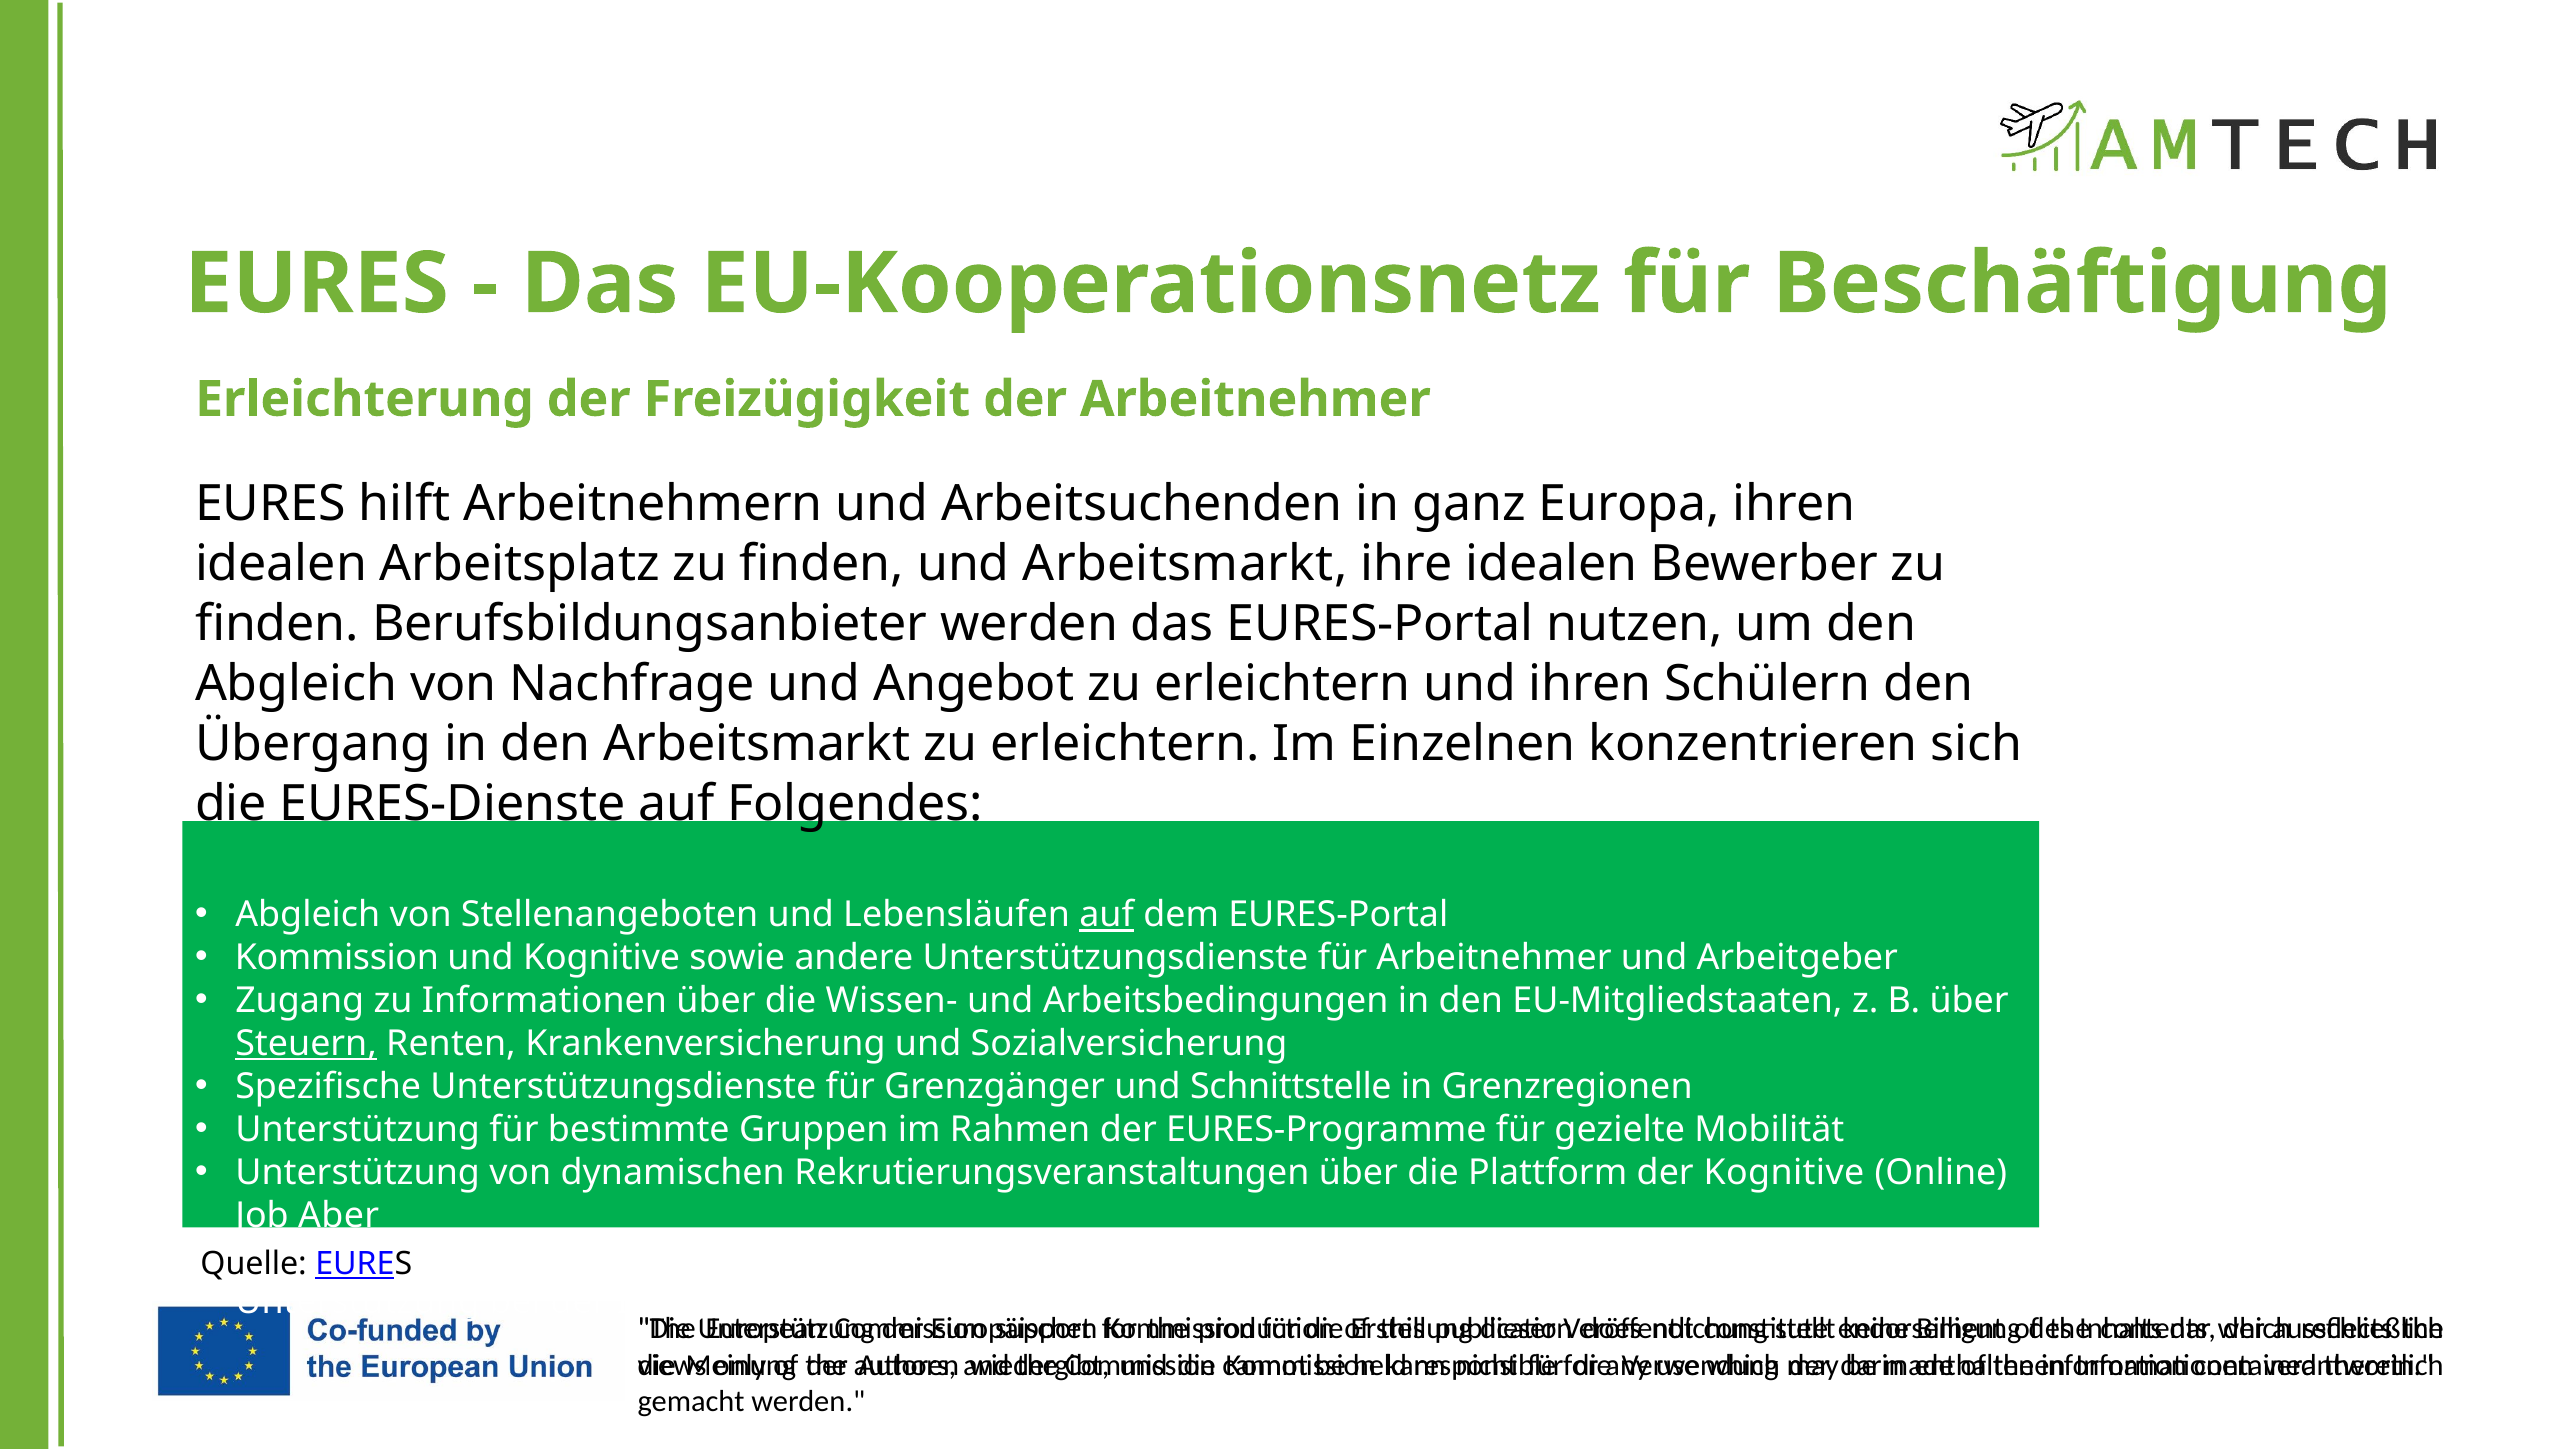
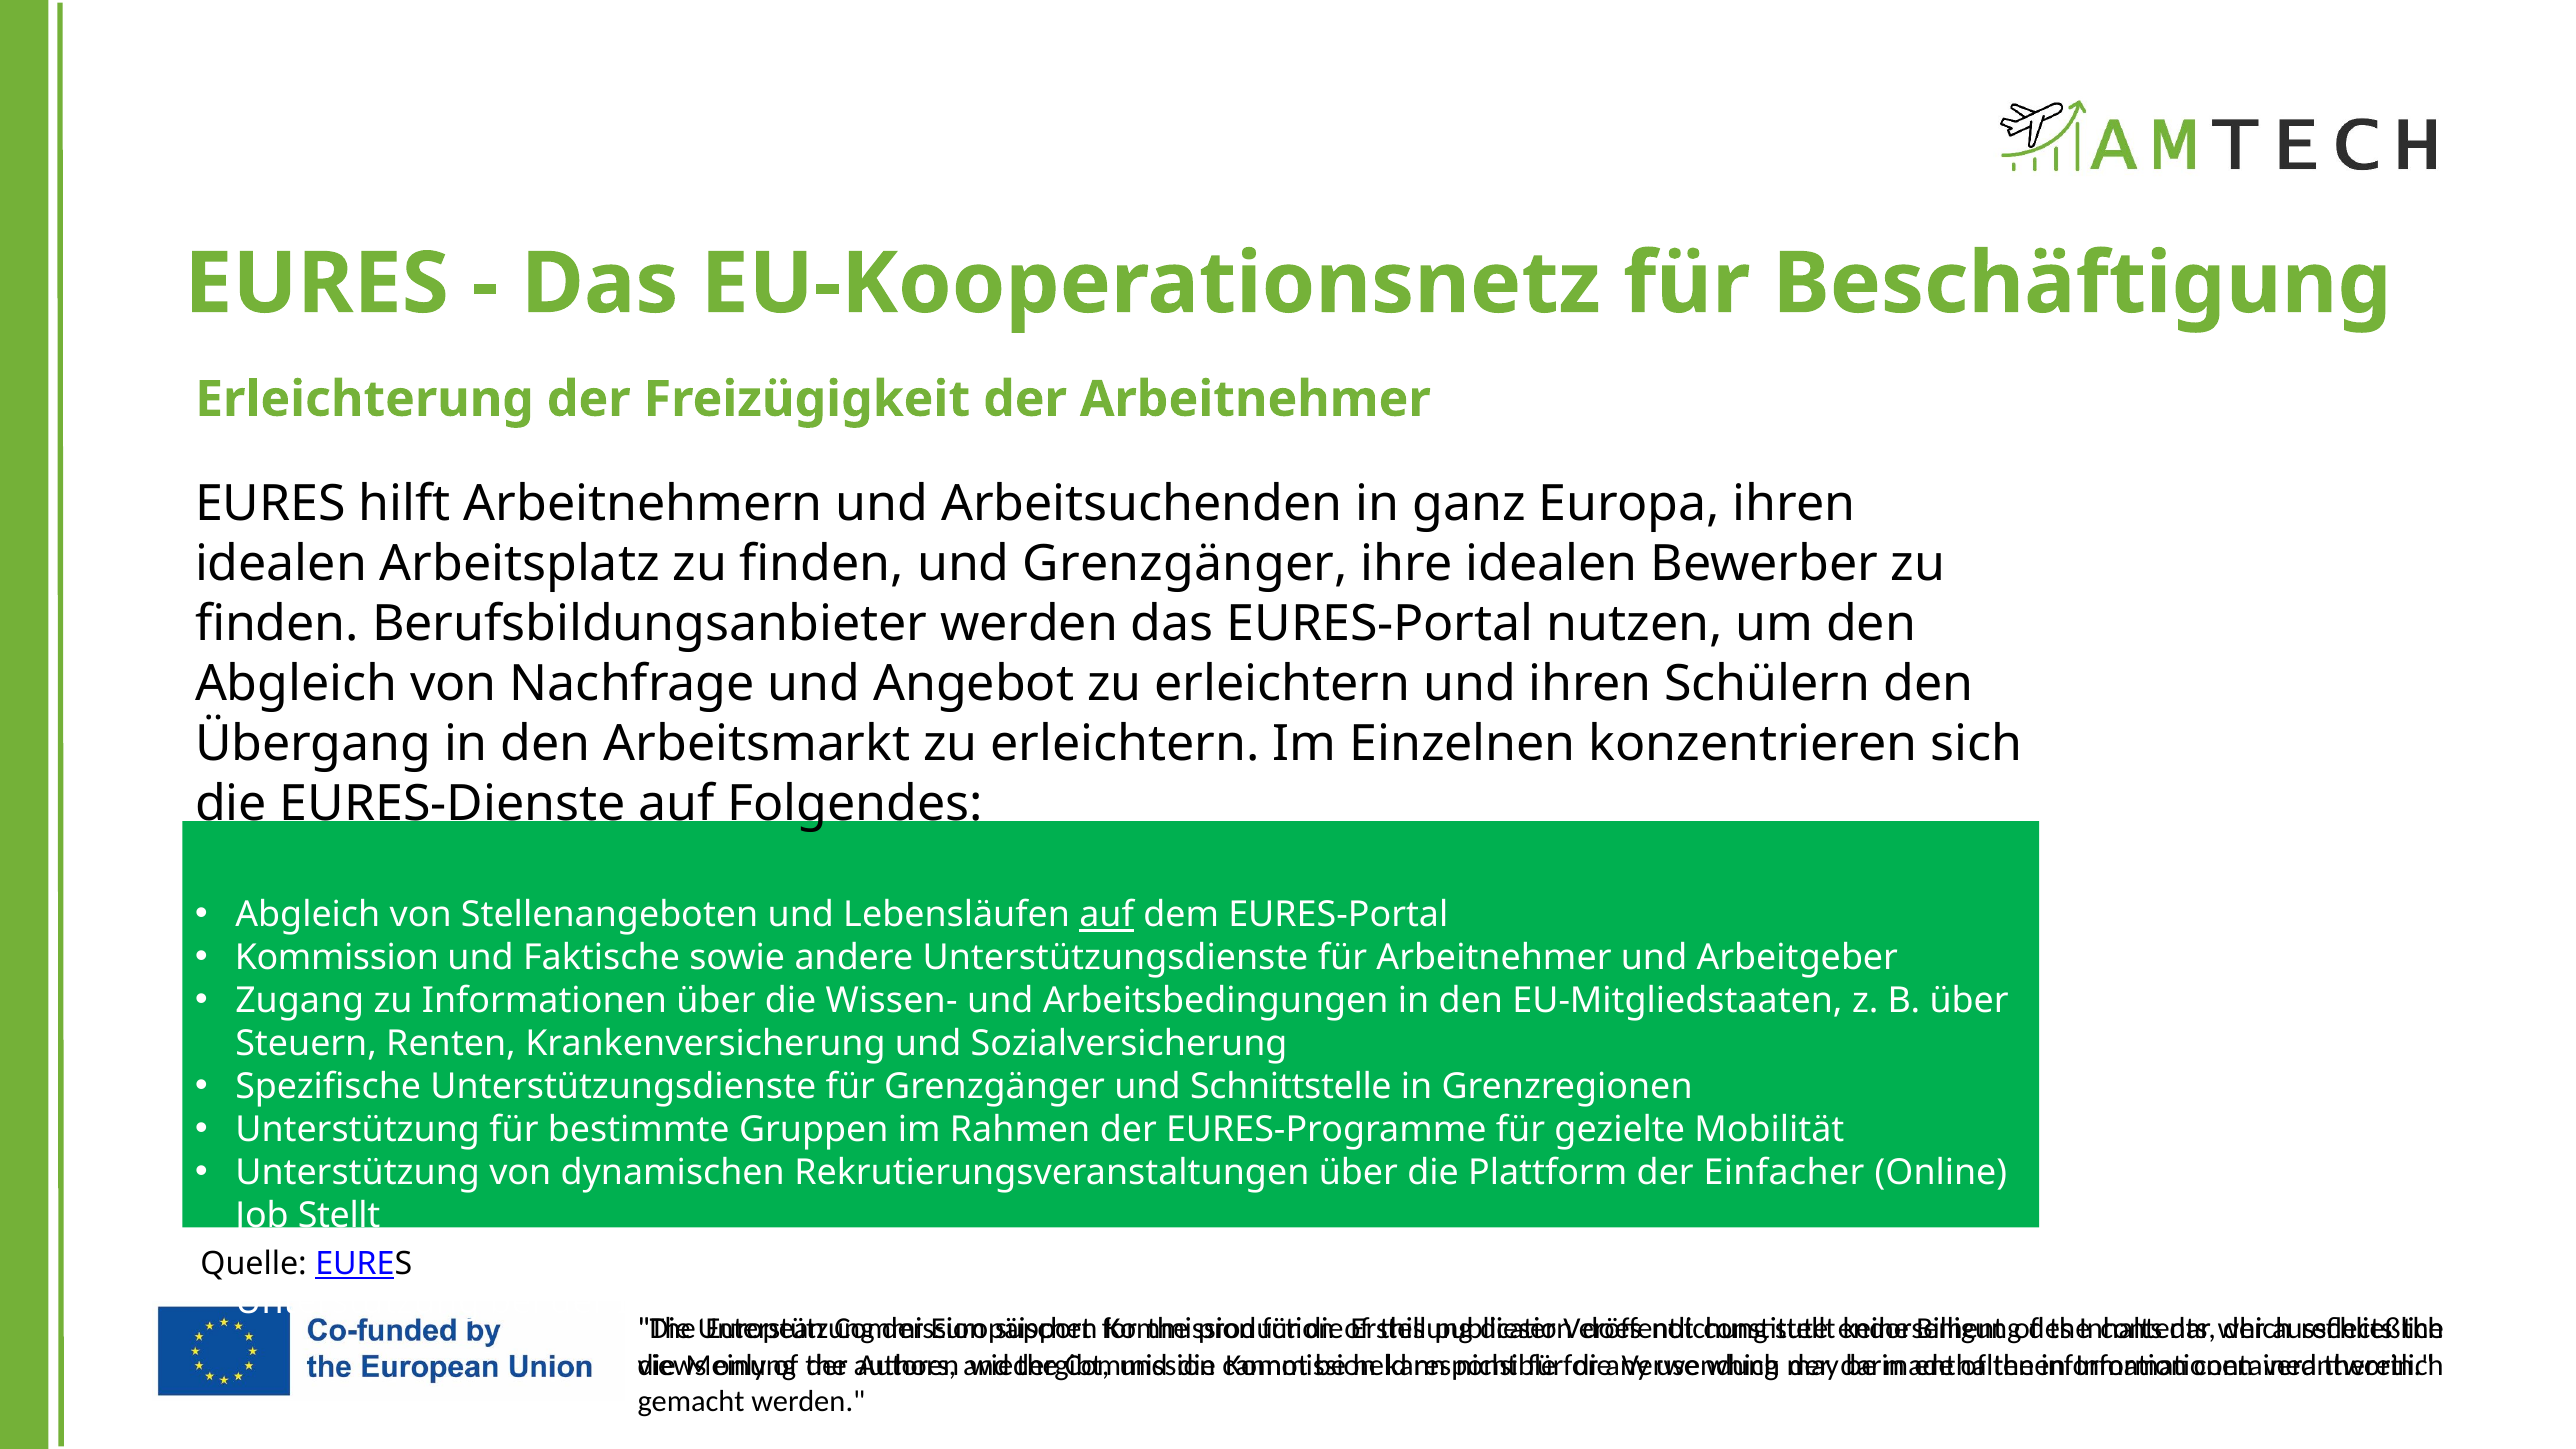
und Arbeitsmarkt: Arbeitsmarkt -> Grenzgänger (1185, 564)
und Kognitive: Kognitive -> Faktische (601, 958)
Steuern underline: present -> none (306, 1044)
der Kognitive: Kognitive -> Einfacher (1784, 1173)
Job Aber: Aber -> Stellt (339, 1216)
